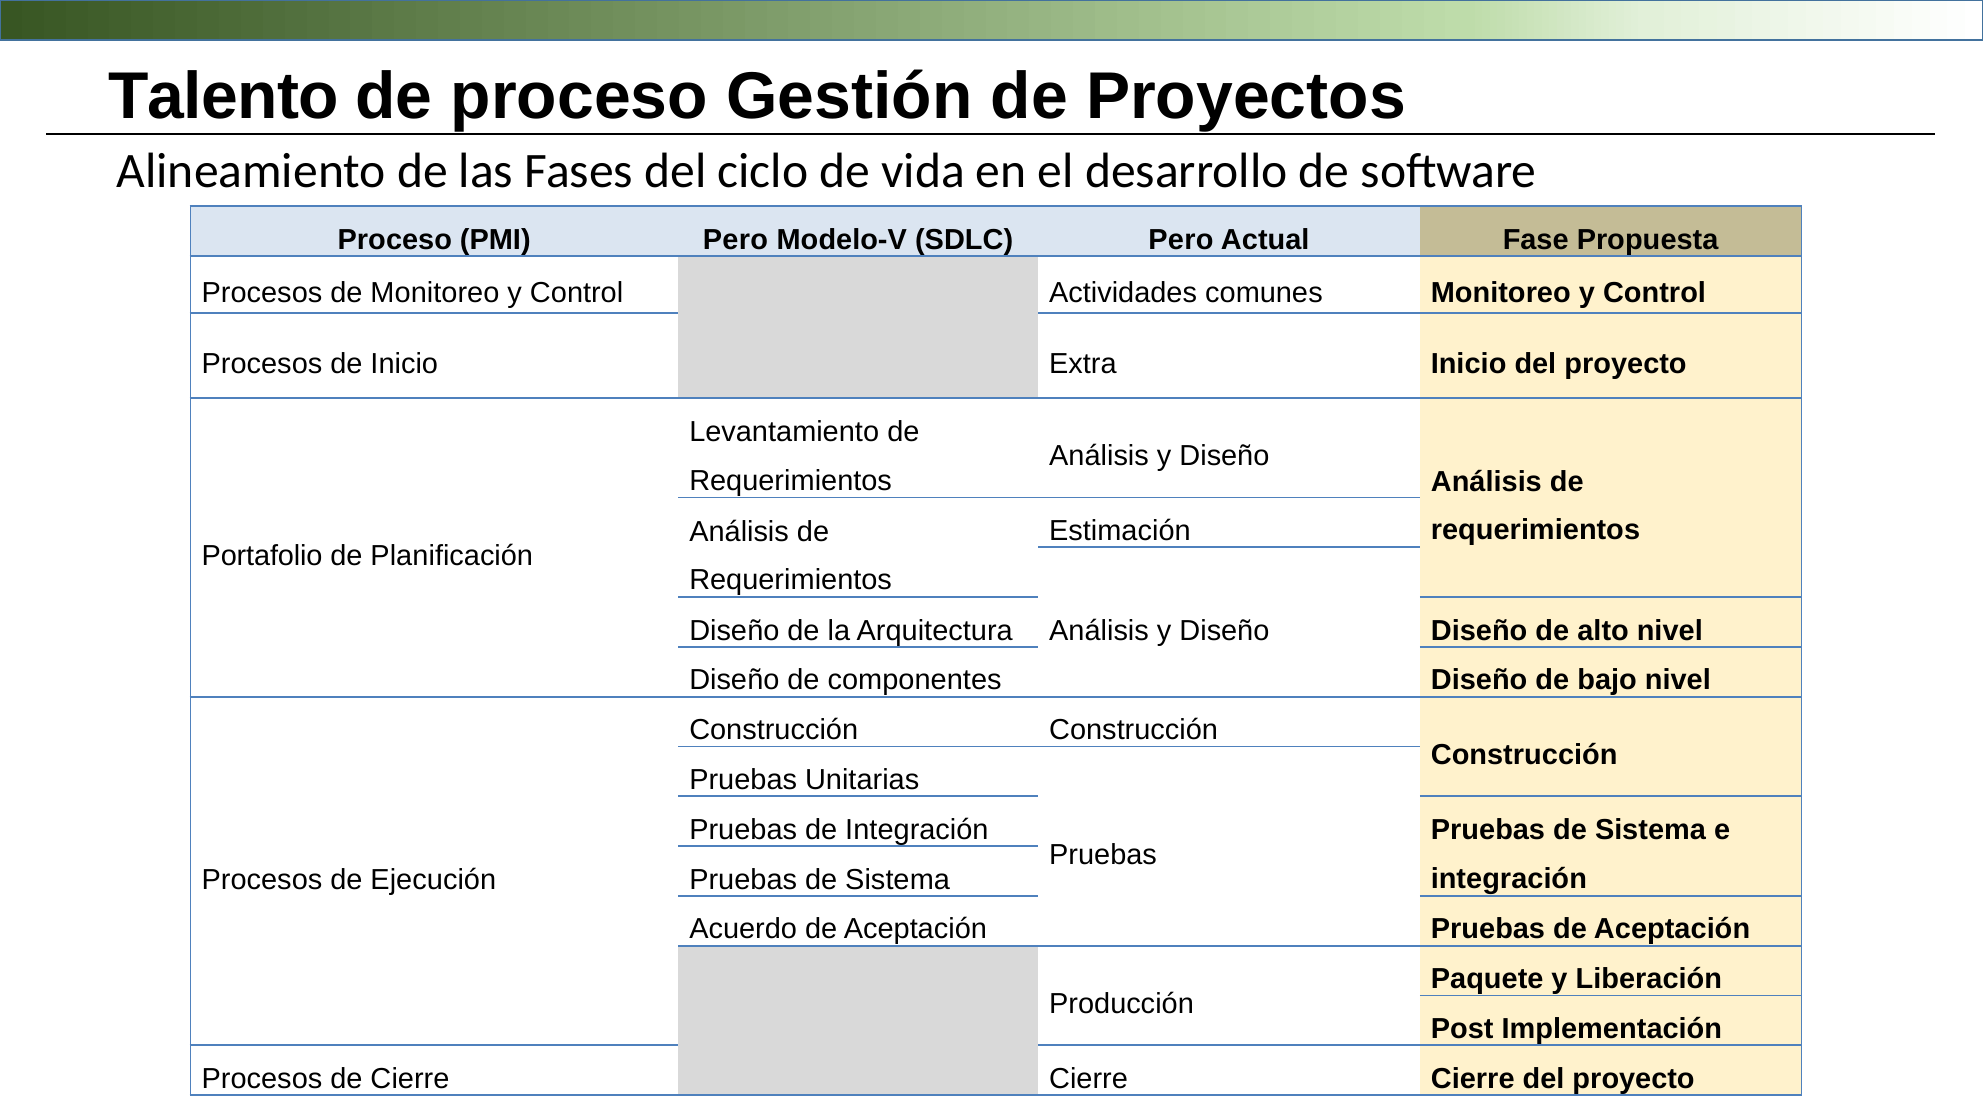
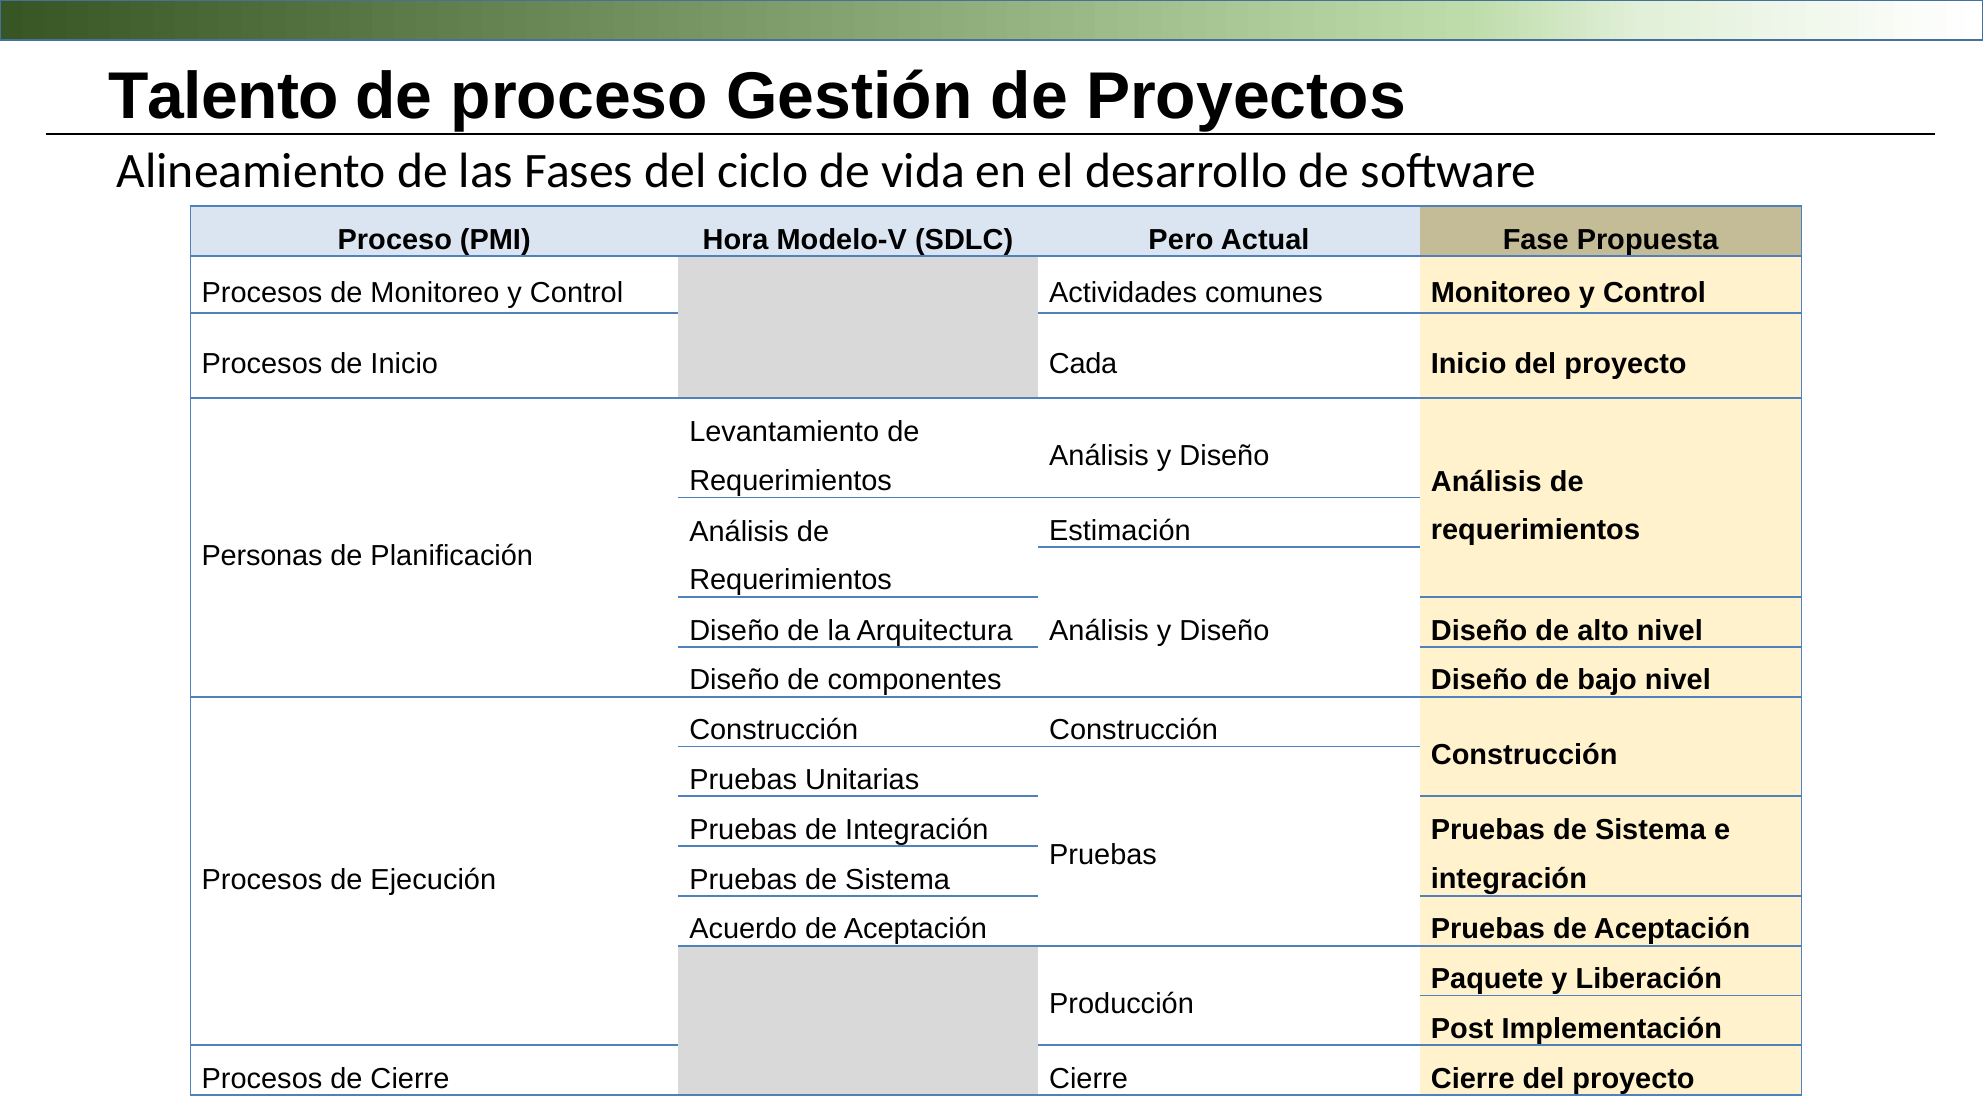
PMI Pero: Pero -> Hora (736, 240)
Extra: Extra -> Cada (1083, 364)
Portafolio: Portafolio -> Personas (262, 556)
